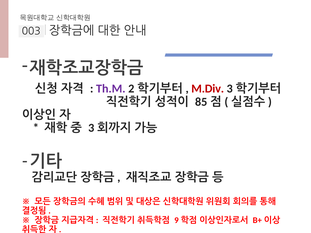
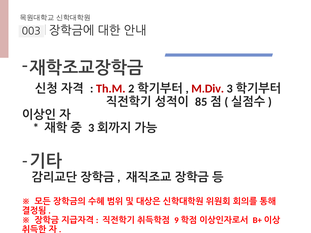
Th.M colour: purple -> red (111, 89)
